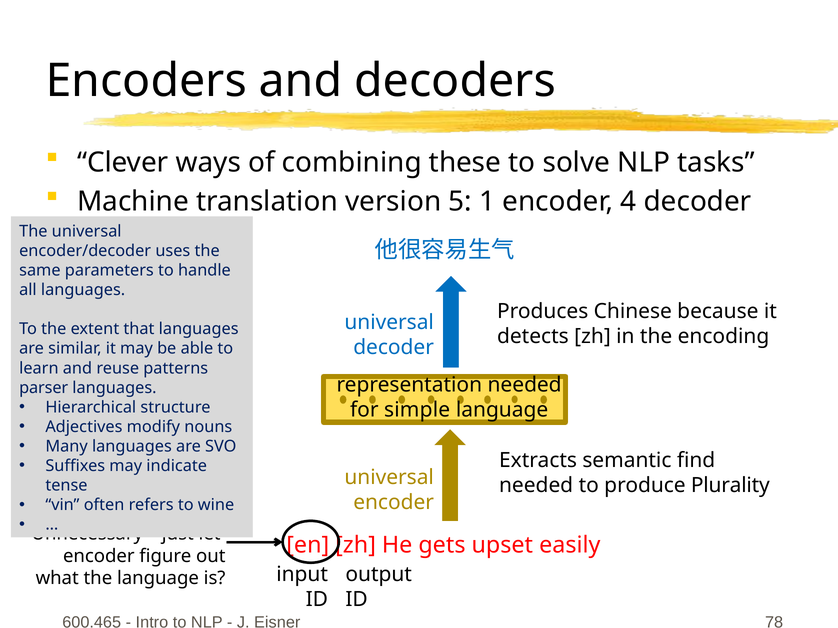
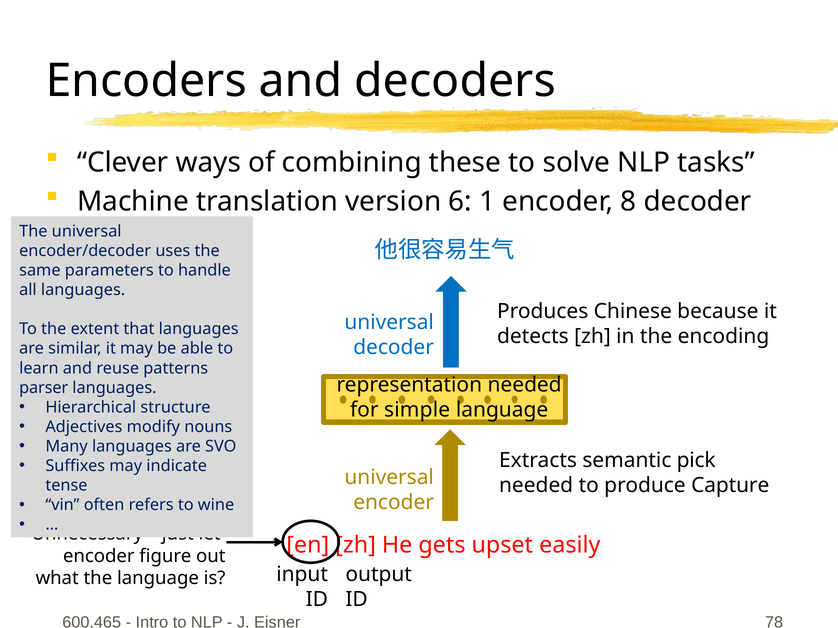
5: 5 -> 6 (460, 202)
4: 4 -> 8 (628, 202)
find: find -> pick (696, 461)
Plurality: Plurality -> Capture (730, 486)
